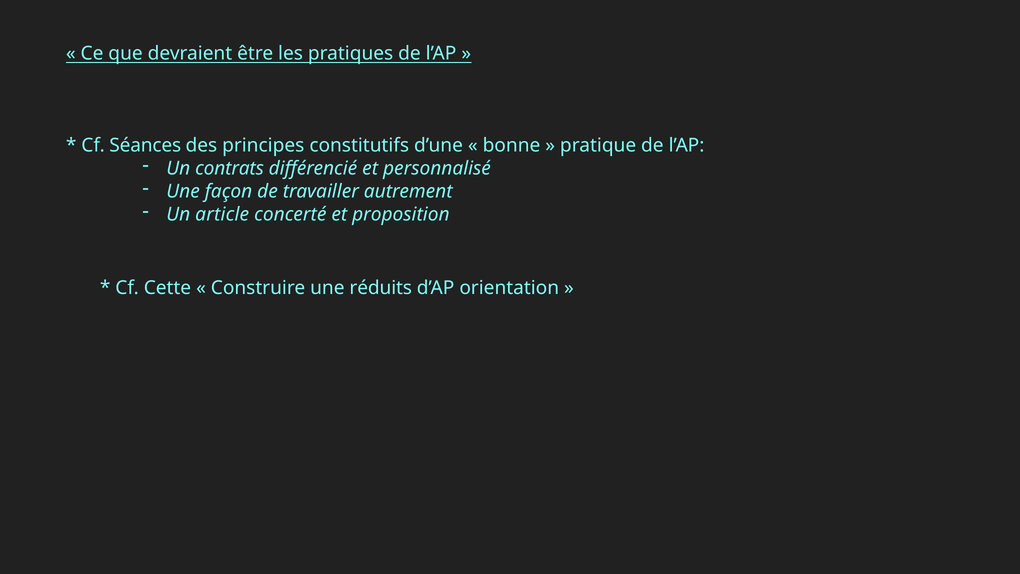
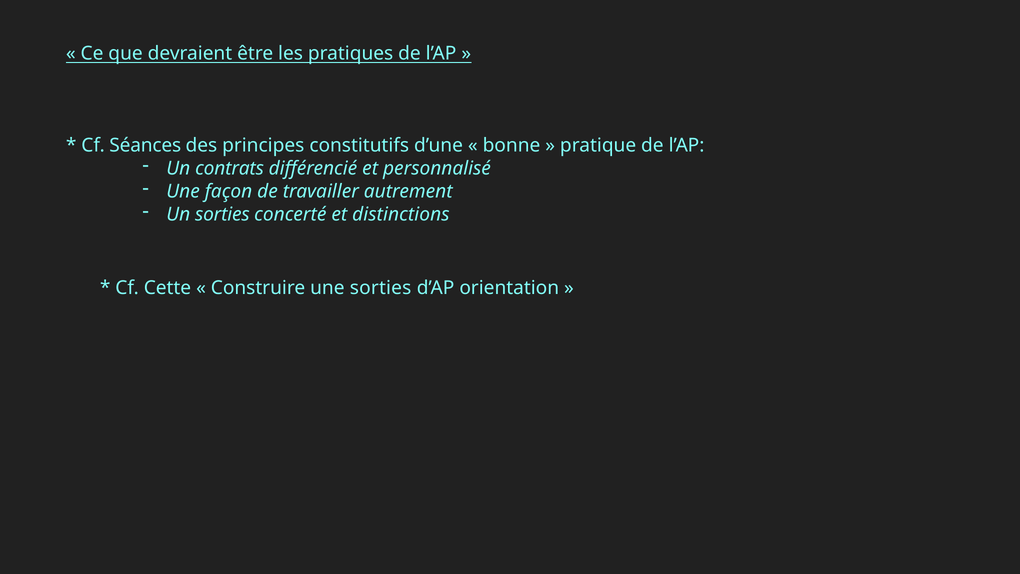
Un article: article -> sorties (222, 214)
proposition: proposition -> distinctions (401, 214)
une réduits: réduits -> sorties (381, 288)
